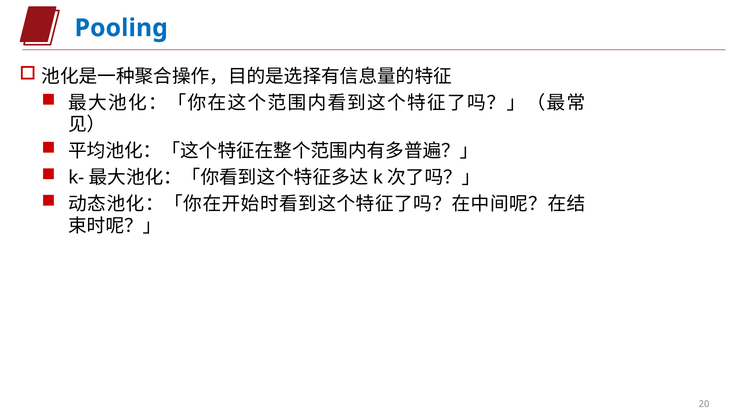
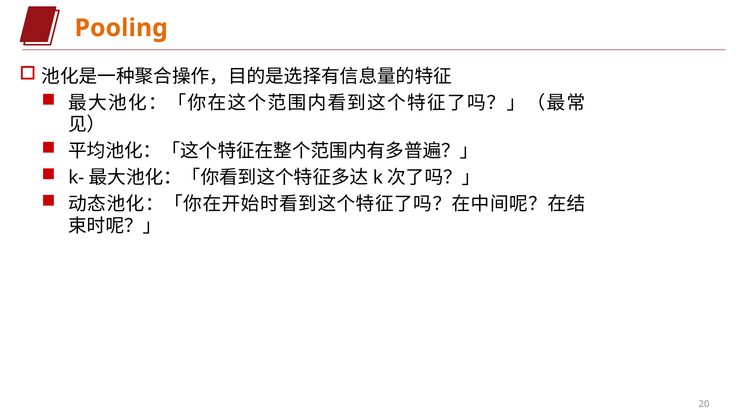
Pooling colour: blue -> orange (121, 28)
